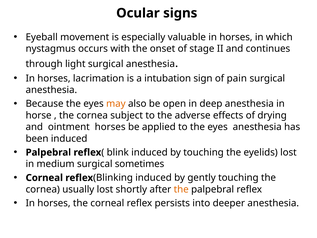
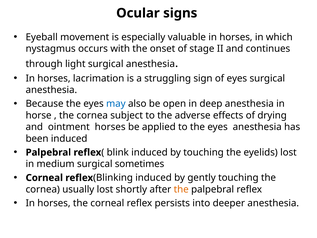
intubation: intubation -> struggling (168, 78)
of pain: pain -> eyes (237, 78)
may colour: orange -> blue (116, 104)
